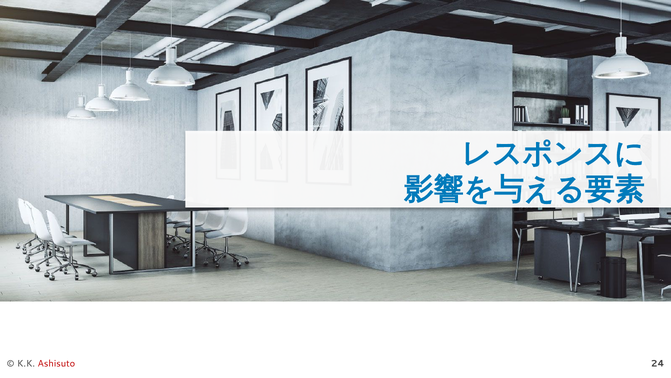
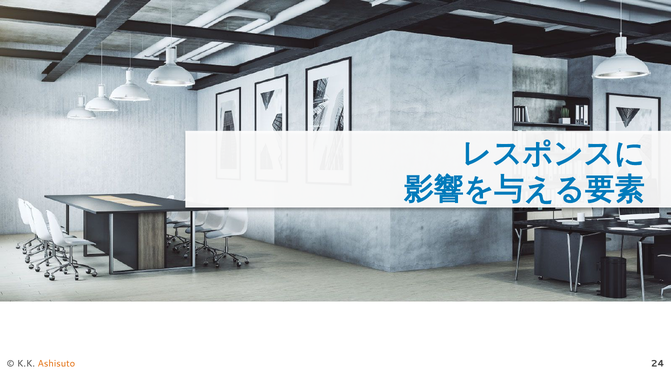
Ashisuto colour: red -> orange (56, 363)
